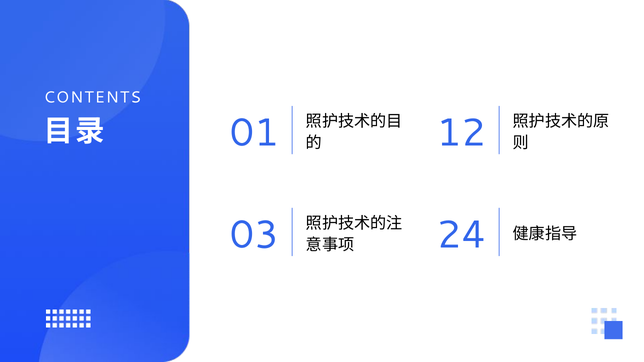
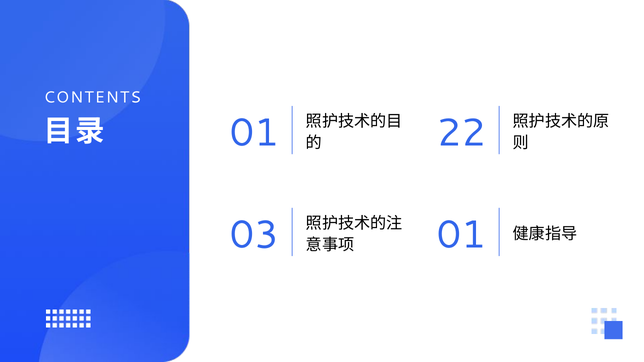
12: 12 -> 22 (461, 133)
24: 24 -> 01 (461, 235)
